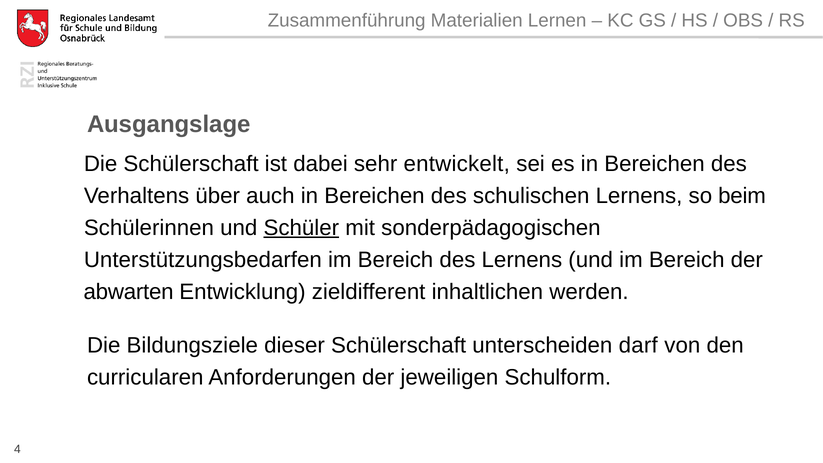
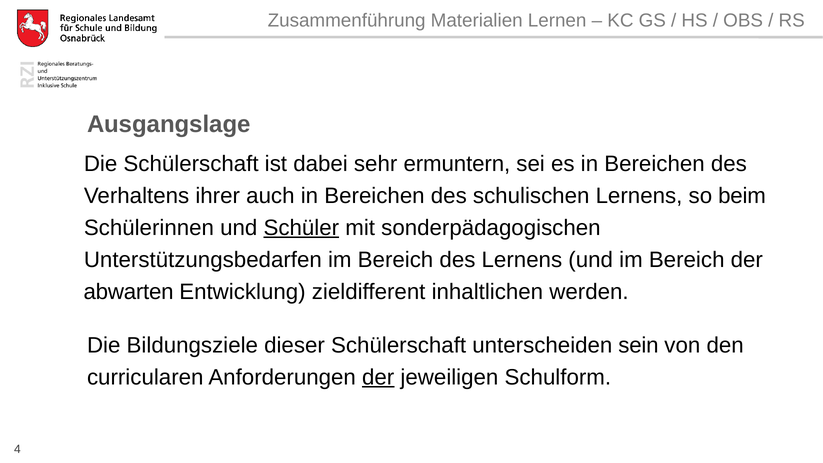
entwickelt: entwickelt -> ermuntern (457, 164)
über: über -> ihrer (218, 196)
darf: darf -> sein (638, 345)
der underline: none -> present (378, 377)
